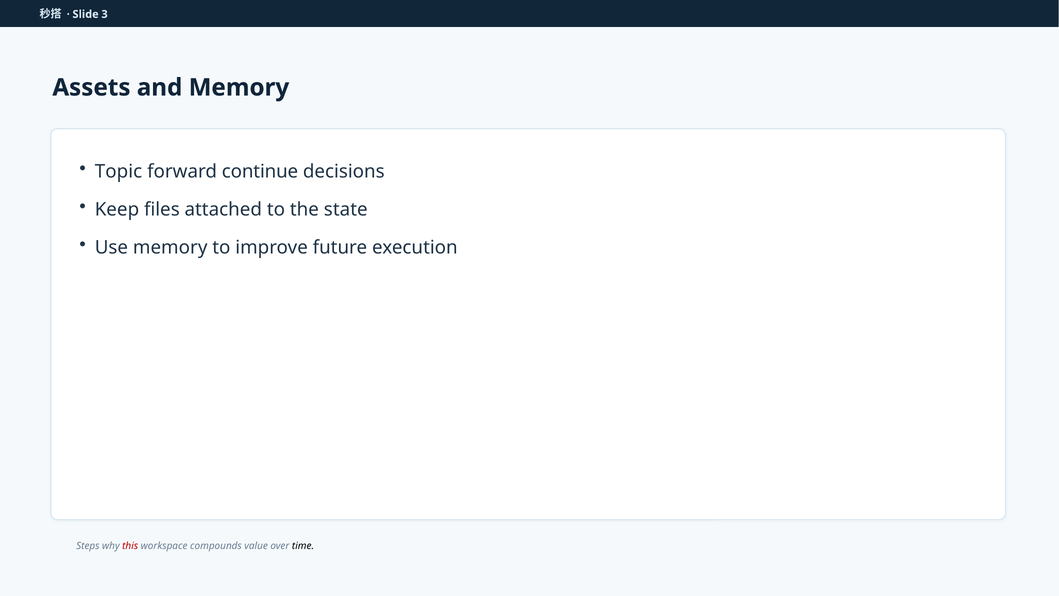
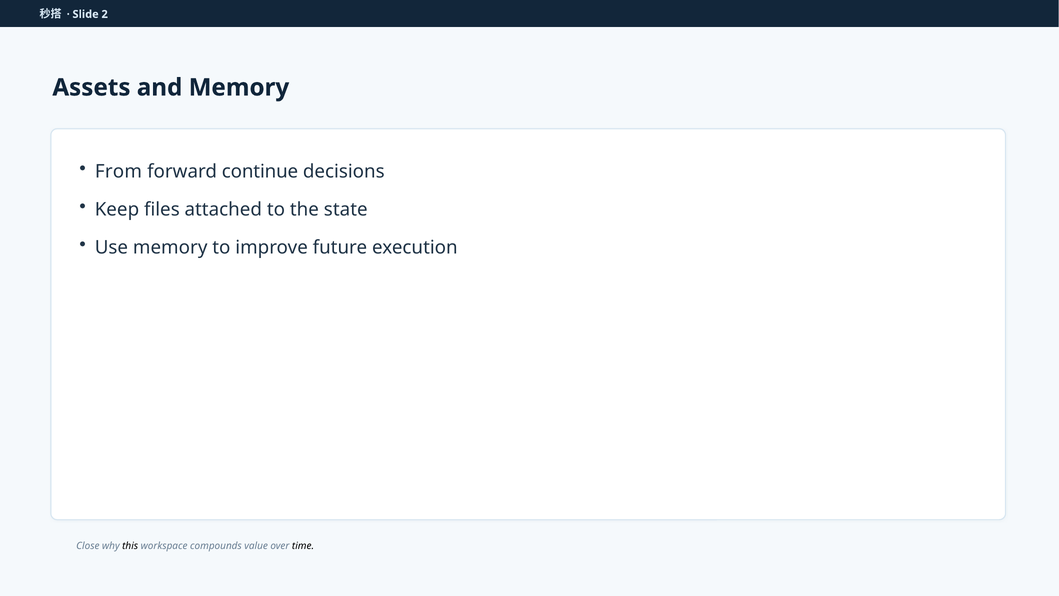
3: 3 -> 2 (105, 14)
Topic: Topic -> From (118, 171)
Steps: Steps -> Close (88, 546)
this colour: red -> black (130, 546)
